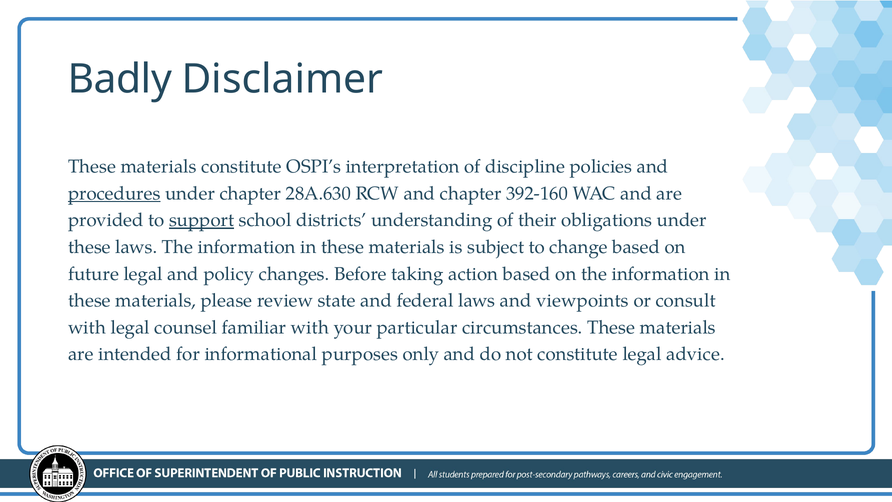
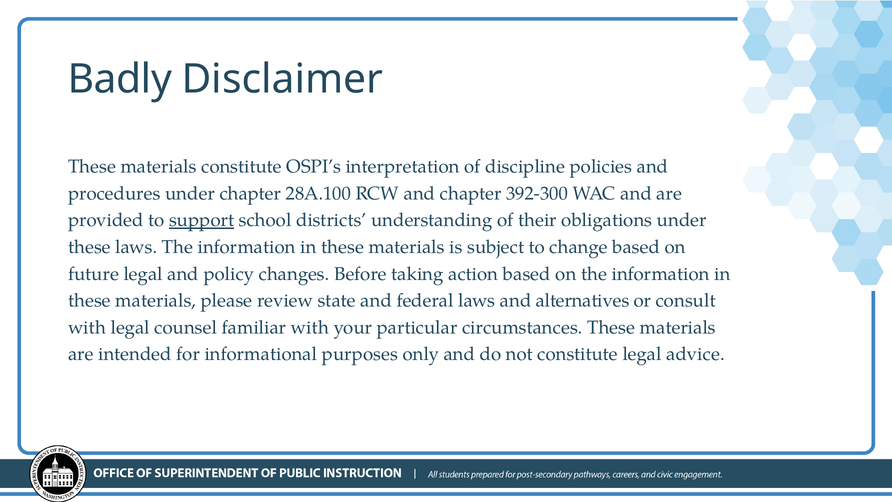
procedures underline: present -> none (114, 193)
28A.630: 28A.630 -> 28A.100 (318, 193)
392-160: 392-160 -> 392-300 (537, 193)
viewpoints: viewpoints -> alternatives (583, 301)
